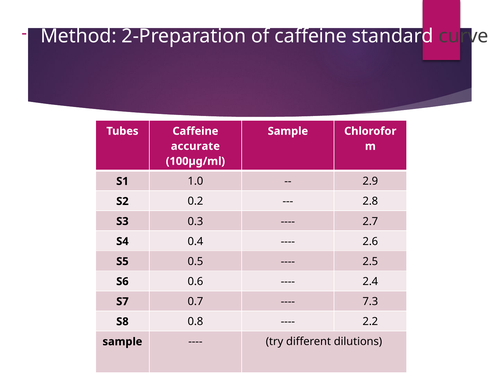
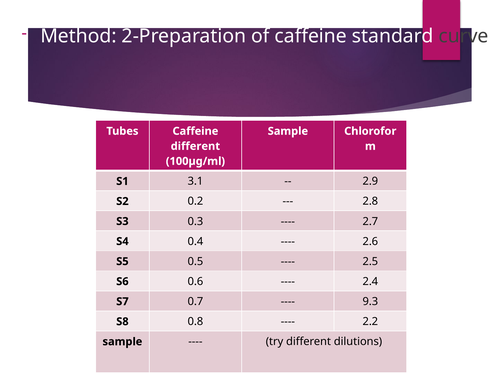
accurate: accurate -> different (195, 146)
1.0: 1.0 -> 3.1 (195, 181)
7.3: 7.3 -> 9.3 (370, 302)
